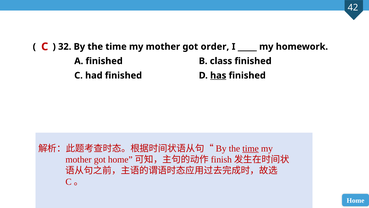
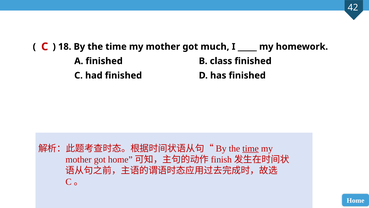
32: 32 -> 18 (65, 47)
order: order -> much (215, 47)
has underline: present -> none (218, 75)
